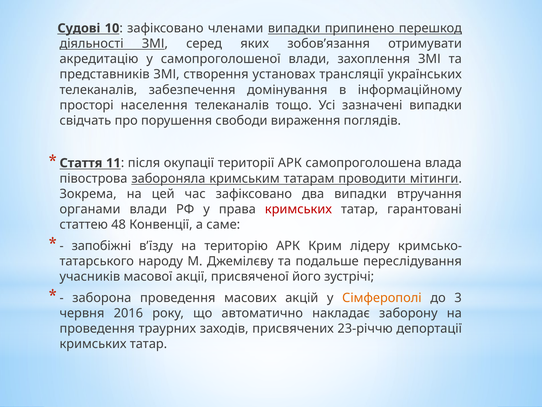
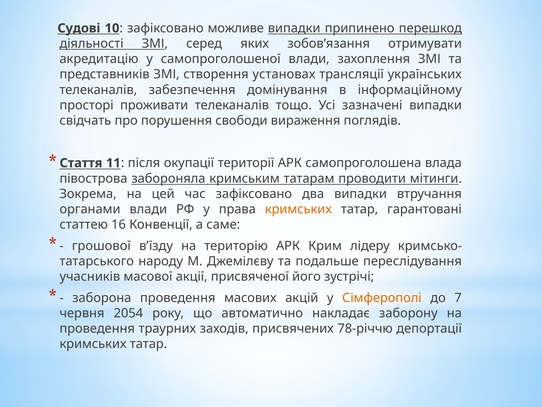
членами: членами -> можливе (236, 28)
населення: населення -> проживати (154, 105)
кримських colour: red -> orange (298, 209)
48: 48 -> 16 (119, 224)
запобіжні: запобіжні -> грошової (101, 246)
3: 3 -> 7 (458, 298)
2016: 2016 -> 2054 (128, 313)
23-річчю: 23-річчю -> 78-річчю (365, 328)
